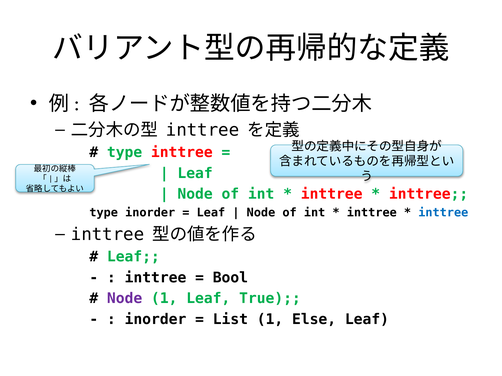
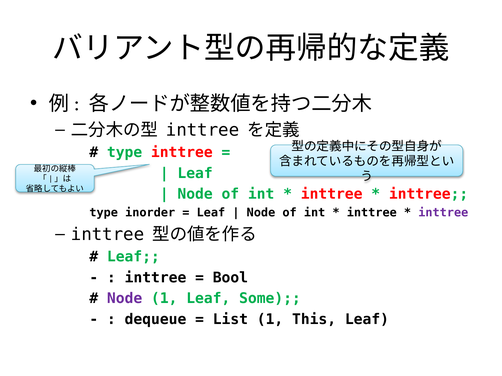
inttree colour: blue -> purple (443, 213)
True: True -> Some (270, 299)
inorder: inorder -> dequeue (155, 320)
Else: Else -> This (314, 320)
